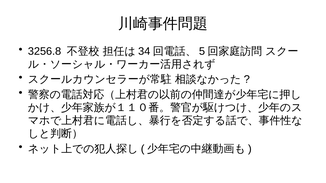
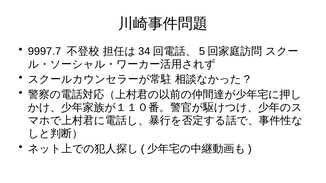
3256.8: 3256.8 -> 9997.7 (45, 51)
